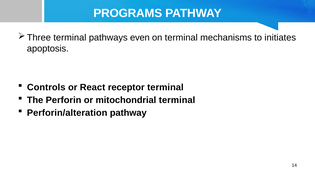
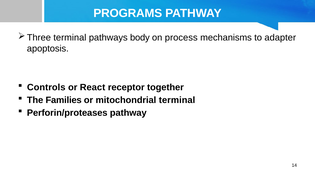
even: even -> body (140, 38)
on terminal: terminal -> process (181, 38)
initiates: initiates -> adapter (280, 38)
receptor terminal: terminal -> together (165, 87)
Perforin: Perforin -> Families (64, 100)
Perforin/alteration: Perforin/alteration -> Perforin/proteases (67, 113)
